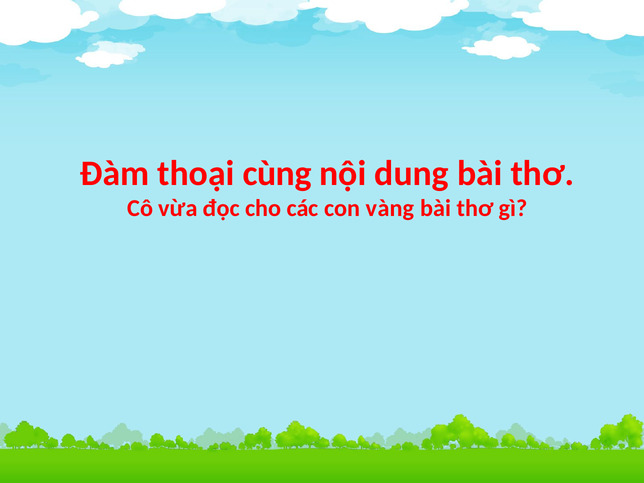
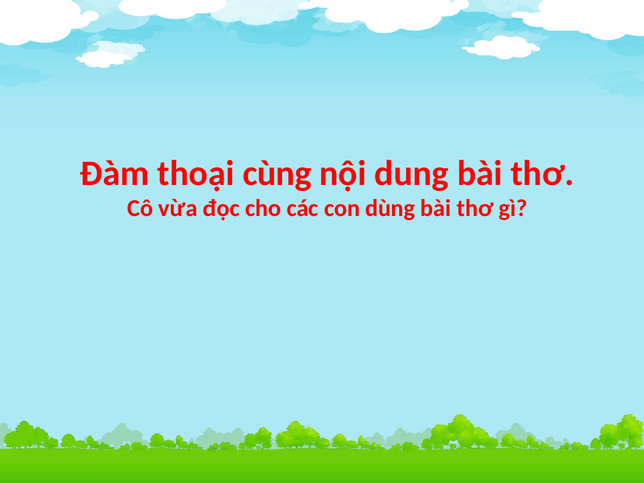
vàng: vàng -> dùng (390, 208)
